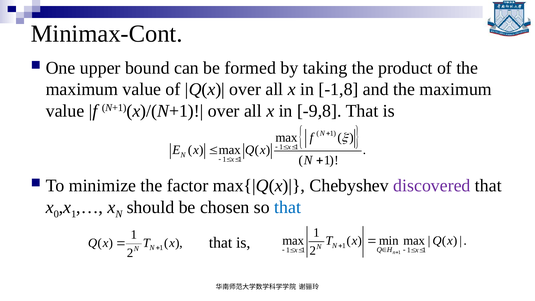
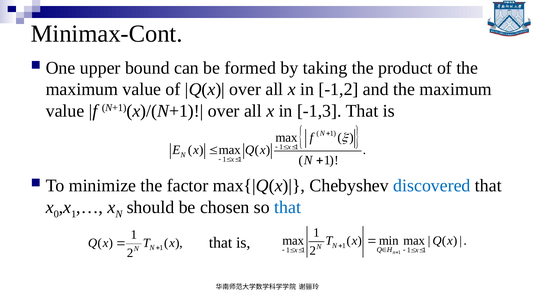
-1,8: -1,8 -> -1,2 (338, 89)
-9,8: -9,8 -> -1,3 (319, 111)
discovered colour: purple -> blue (432, 186)
